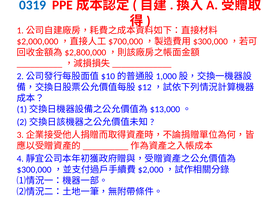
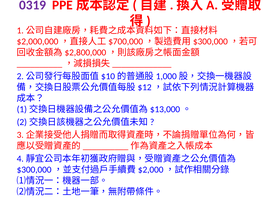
0319 colour: blue -> purple (33, 5)
